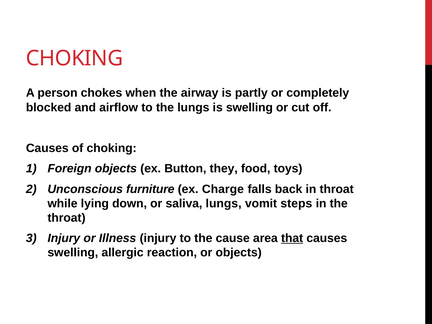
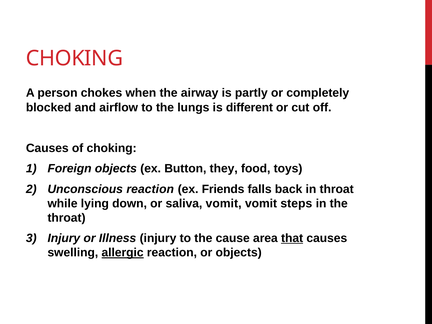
is swelling: swelling -> different (249, 107)
Unconscious furniture: furniture -> reaction (150, 189)
Charge: Charge -> Friends (223, 189)
saliva lungs: lungs -> vomit (224, 203)
allergic underline: none -> present (123, 253)
